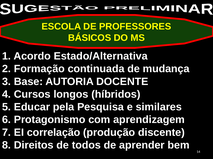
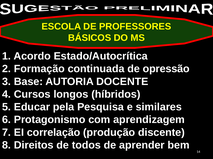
Estado/Alternativa: Estado/Alternativa -> Estado/Autocrítica (101, 56)
mudança: mudança -> opressão (166, 69)
